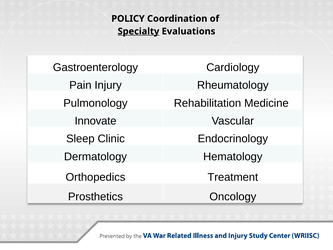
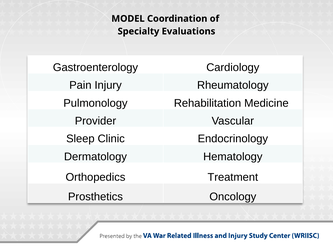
POLICY: POLICY -> MODEL (128, 19)
Specialty underline: present -> none (138, 31)
Innovate: Innovate -> Provider (95, 121)
